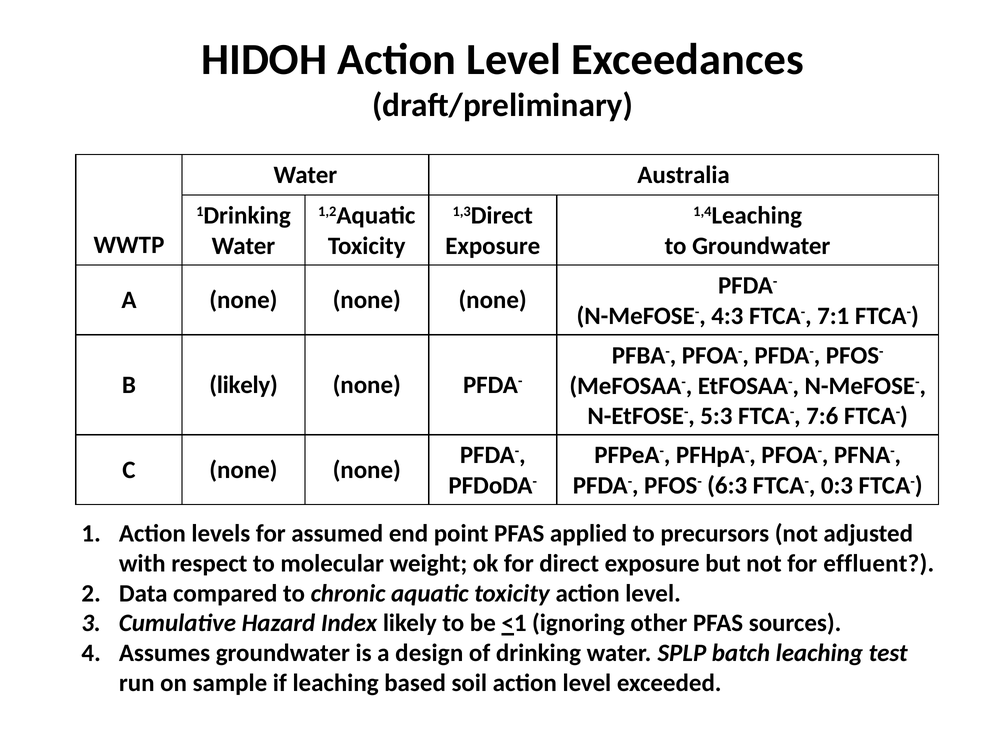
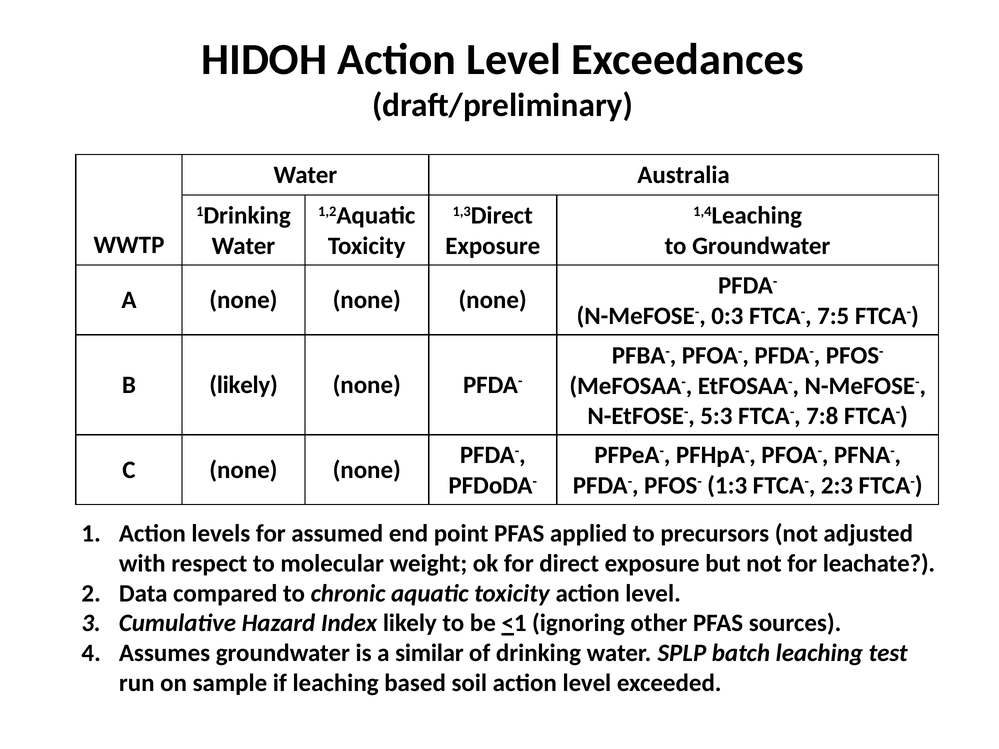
4:3: 4:3 -> 0:3 (727, 316)
7:1: 7:1 -> 7:5 (833, 316)
7:6: 7:6 -> 7:8 (822, 416)
6:3: 6:3 -> 1:3 (727, 486)
0:3: 0:3 -> 2:3 (837, 486)
effluent: effluent -> leachate (879, 564)
design: design -> similar (429, 653)
